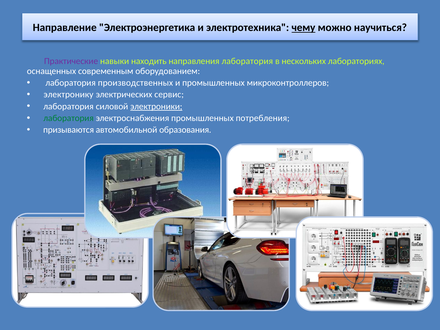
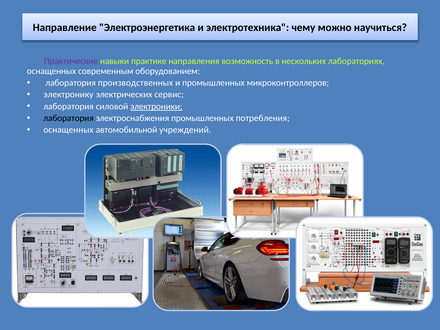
чему underline: present -> none (303, 27)
находить: находить -> практике (149, 61)
направления лаборатория: лаборатория -> возможность (247, 61)
лаборатория colour: green -> black (69, 118)
призываются: призываются -> оснащенных (68, 130)
образования: образования -> учреждений (185, 130)
